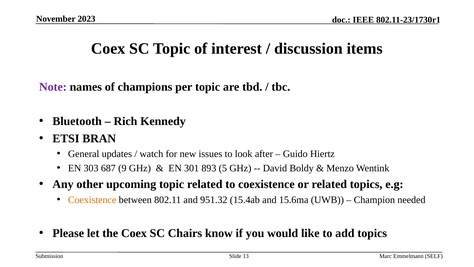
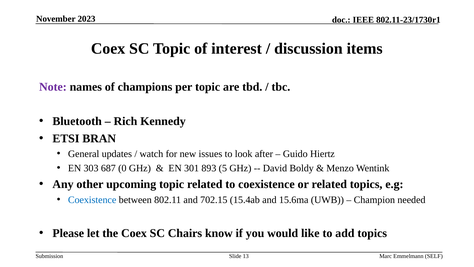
9: 9 -> 0 (122, 168)
Coexistence colour: orange -> blue (92, 199)
951.32: 951.32 -> 702.15 (214, 199)
